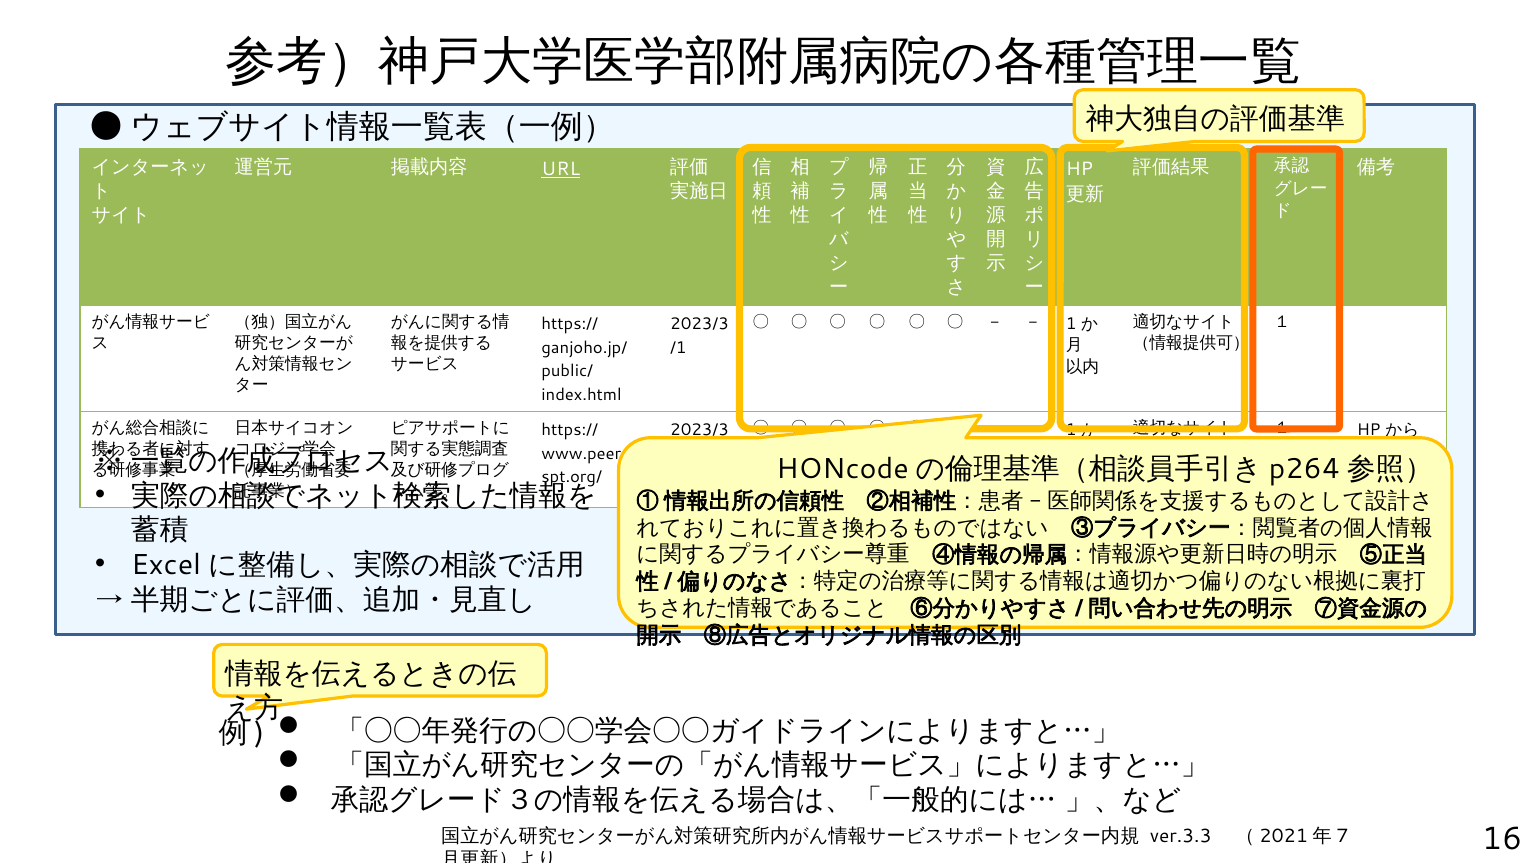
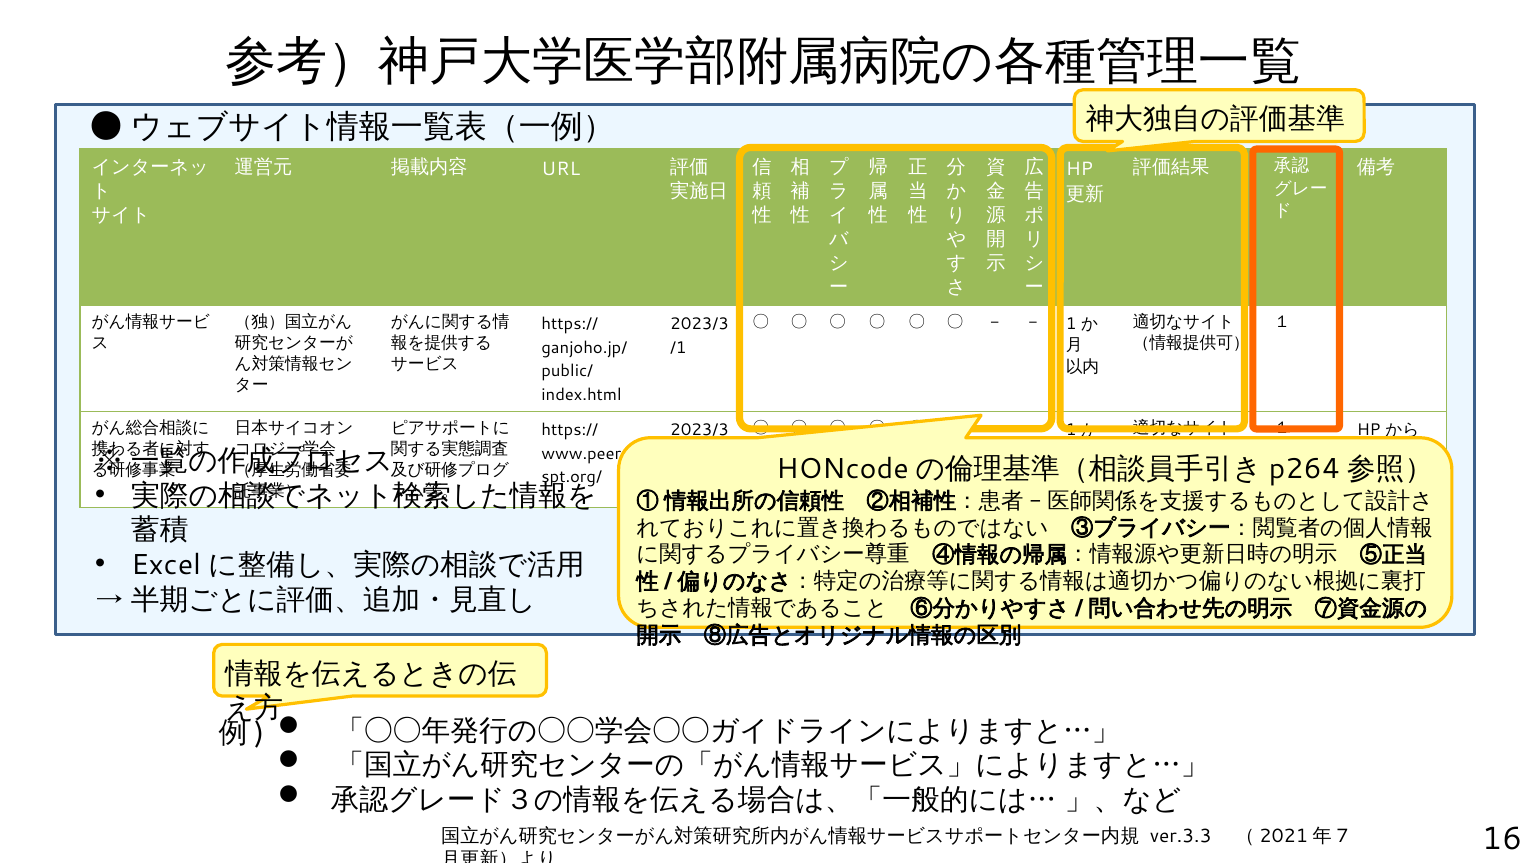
URL underline: present -> none (561, 169)
